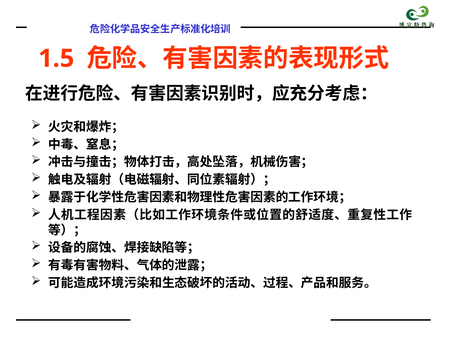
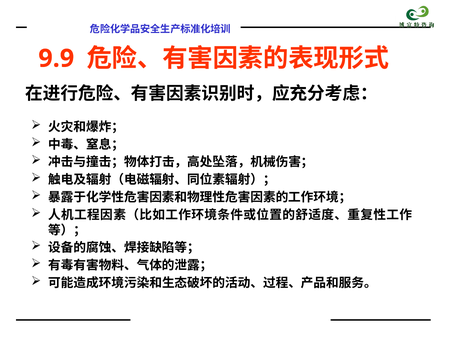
1.5: 1.5 -> 9.9 (56, 59)
